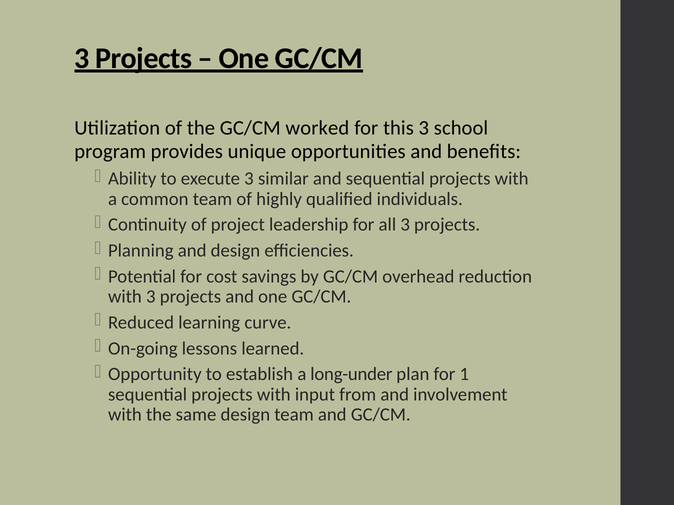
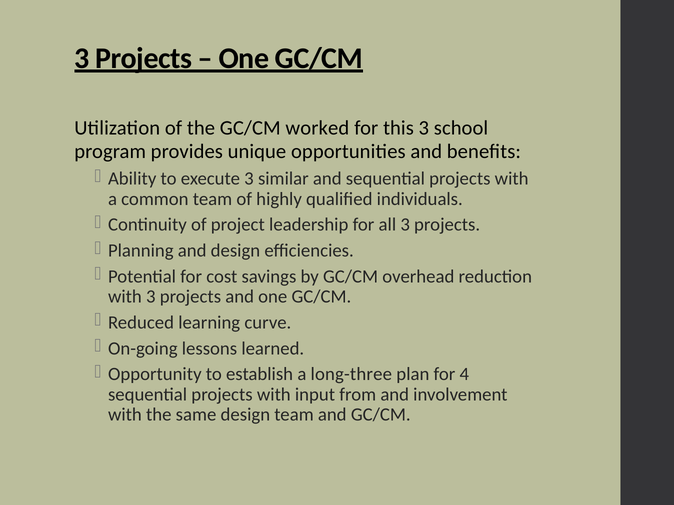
long-under: long-under -> long-three (351, 375)
1: 1 -> 4 (464, 375)
